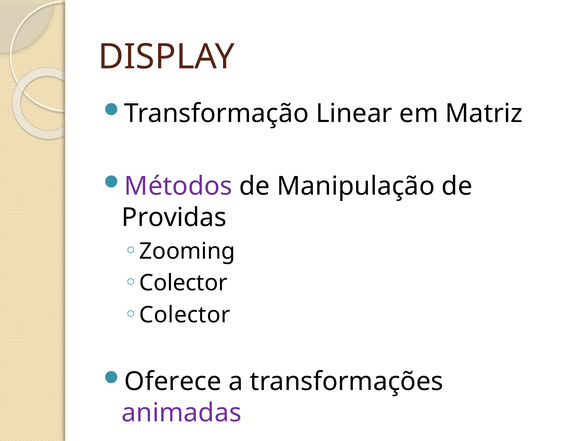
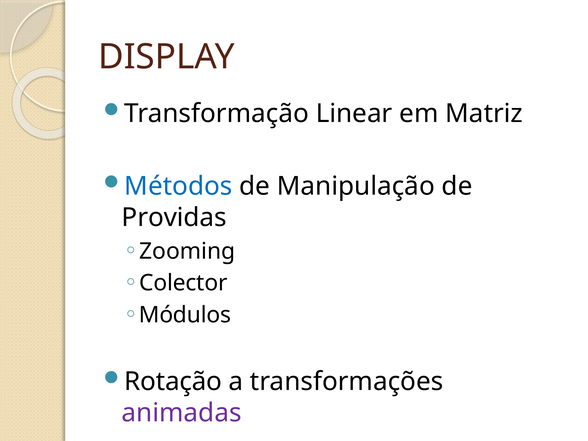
Métodos colour: purple -> blue (178, 186)
Colector: Colector -> Módulos (185, 315)
Oferece: Oferece -> Rotação (173, 382)
